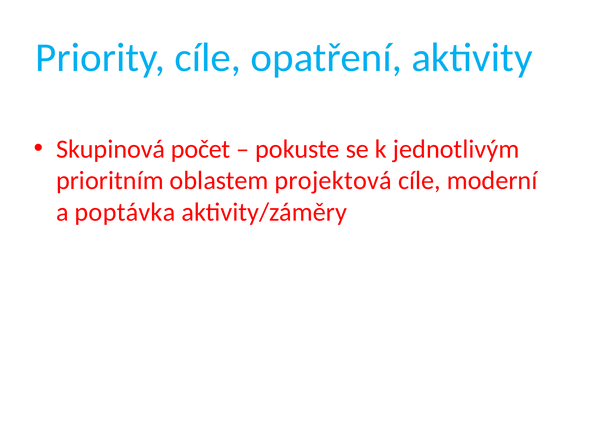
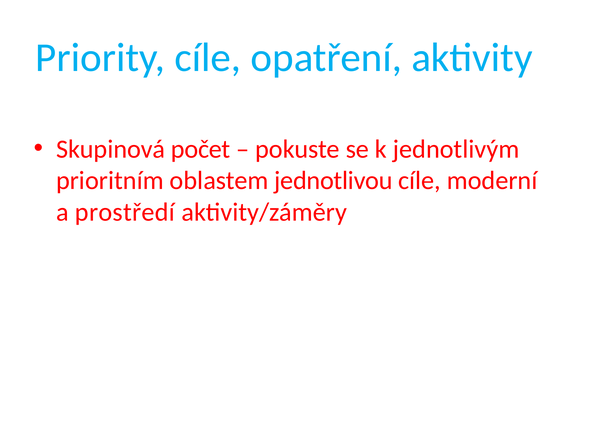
projektová: projektová -> jednotlivou (333, 181)
poptávka: poptávka -> prostředí (125, 212)
